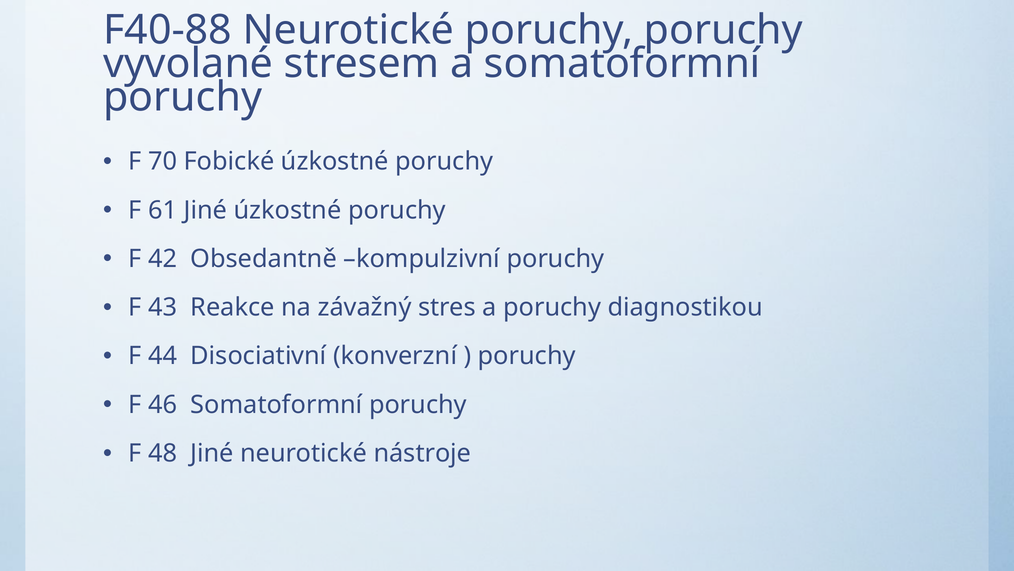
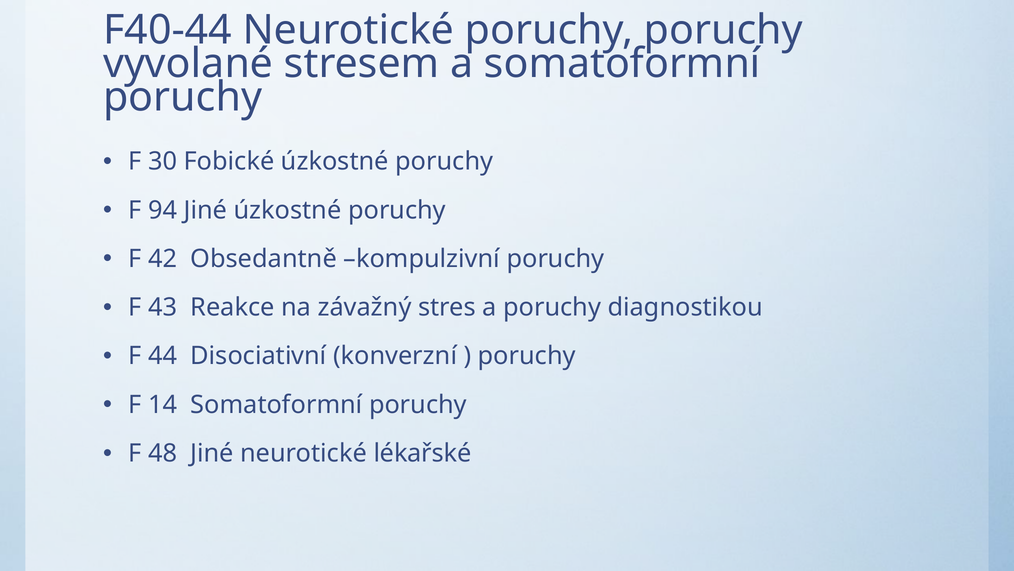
F40-88: F40-88 -> F40-44 (168, 30)
70: 70 -> 30 (163, 161)
61: 61 -> 94 (163, 210)
46: 46 -> 14 (163, 404)
nástroje: nástroje -> lékařské (422, 453)
